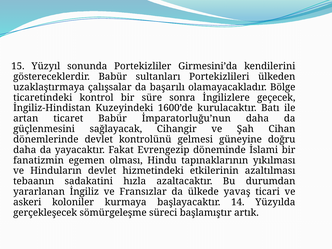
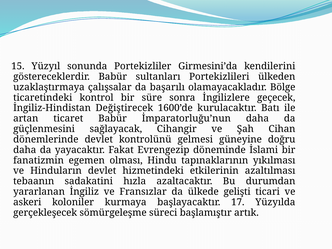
Kuzeyindeki: Kuzeyindeki -> Değiştirecek (124, 108)
yavaş: yavaş -> gelişti (237, 192)
14: 14 -> 17 (238, 202)
